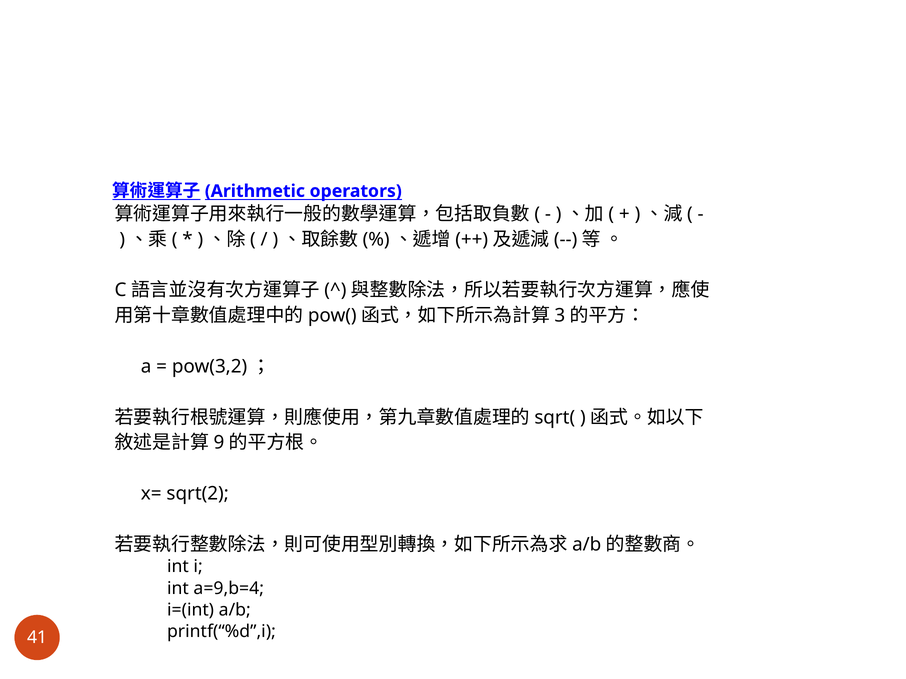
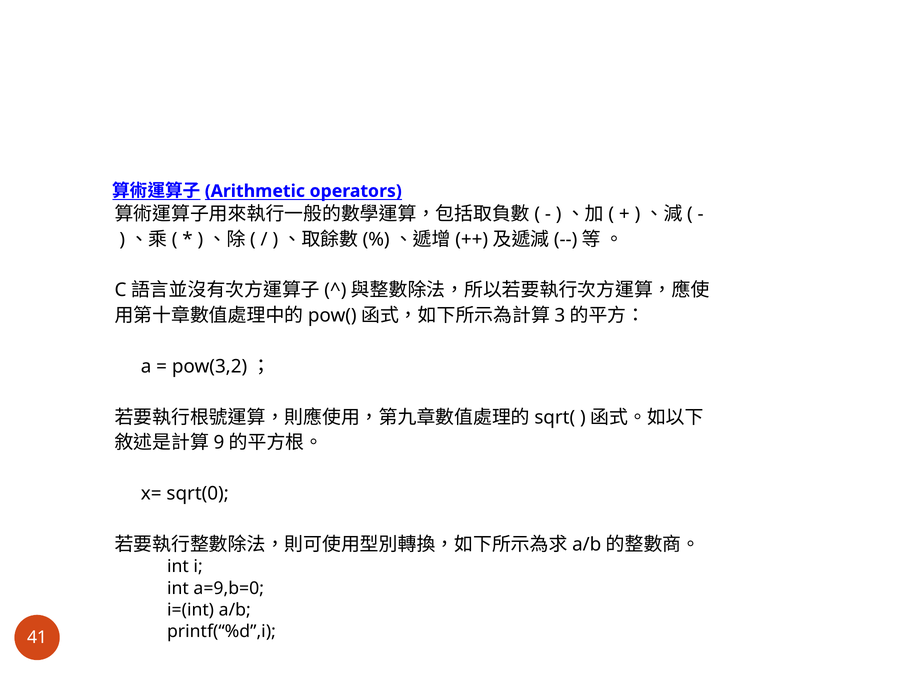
sqrt(2: sqrt(2 -> sqrt(0 (198, 494)
a=9,b=4: a=9,b=4 -> a=9,b=0 (229, 589)
